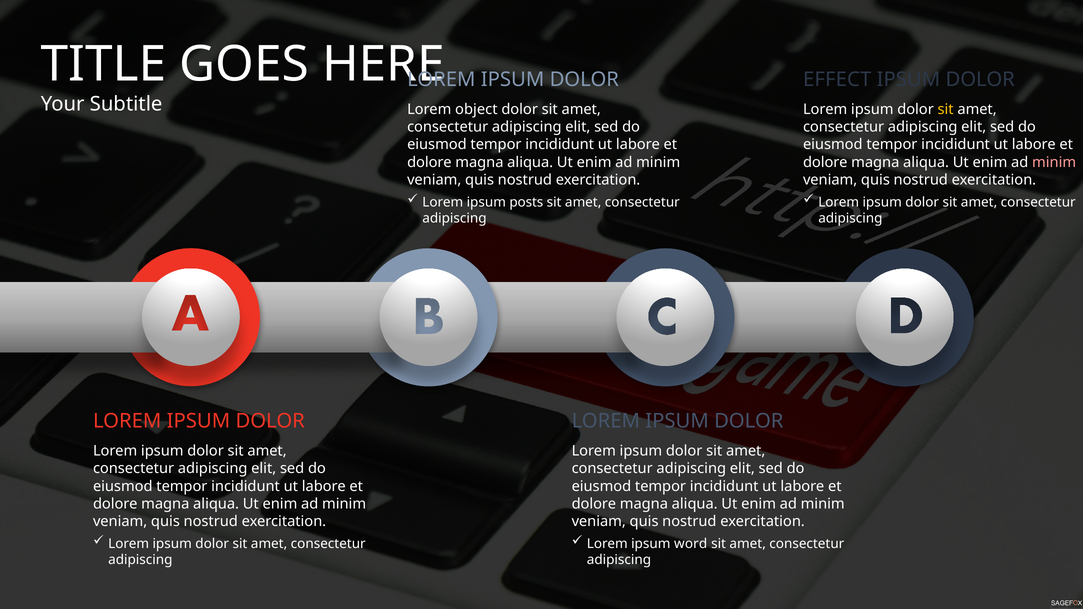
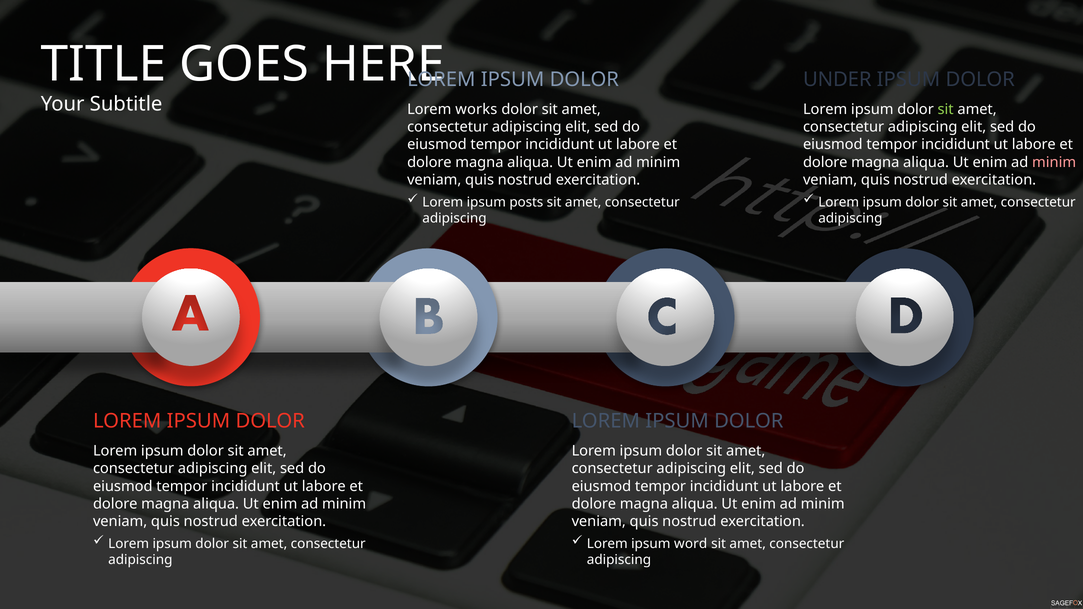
EFFECT: EFFECT -> UNDER (837, 79)
object: object -> works (476, 109)
sit colour: yellow -> light green (946, 109)
